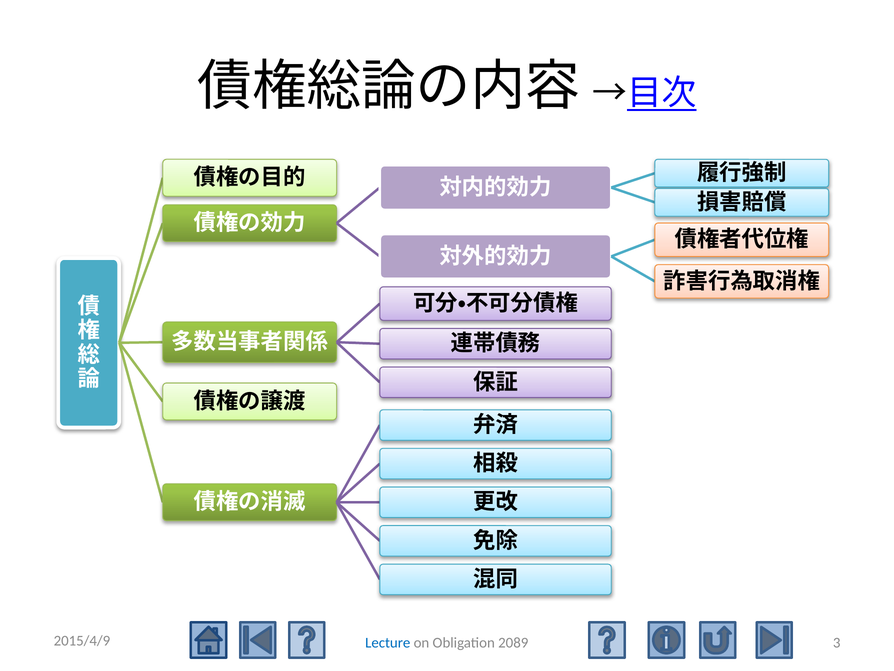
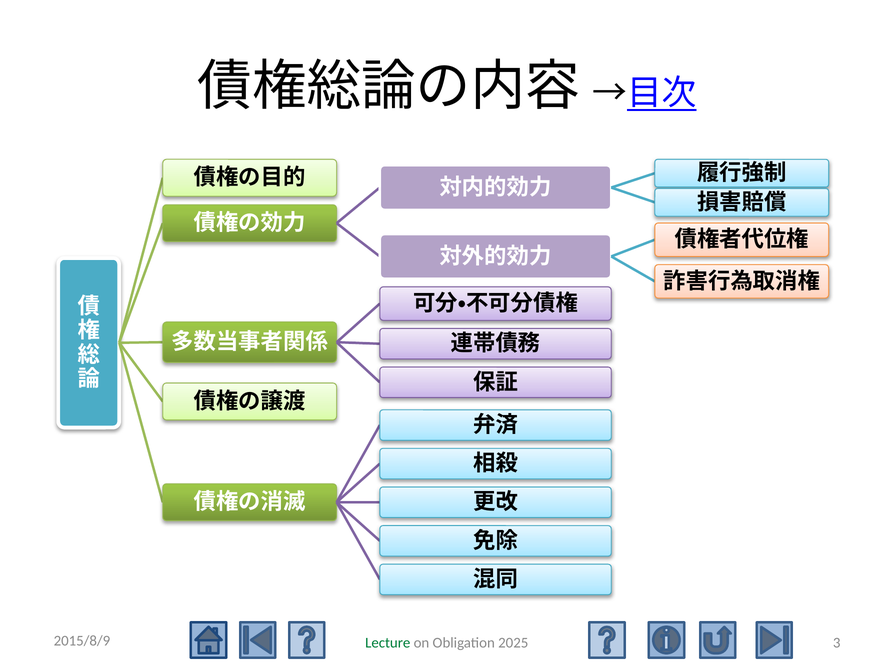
2015/4/9: 2015/4/9 -> 2015/8/9 (82, 640)
Lecture colour: blue -> green (388, 643)
2089: 2089 -> 2025 (513, 643)
